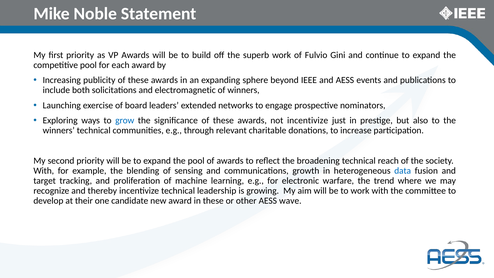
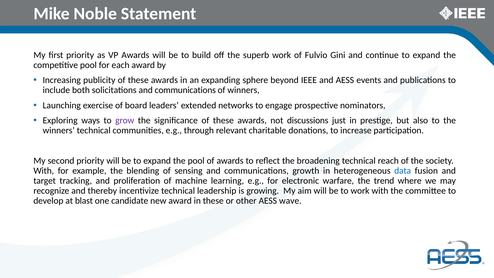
solicitations and electromagnetic: electromagnetic -> communications (185, 90)
grow colour: blue -> purple (125, 120)
not incentivize: incentivize -> discussions (308, 120)
their: their -> blast (84, 201)
